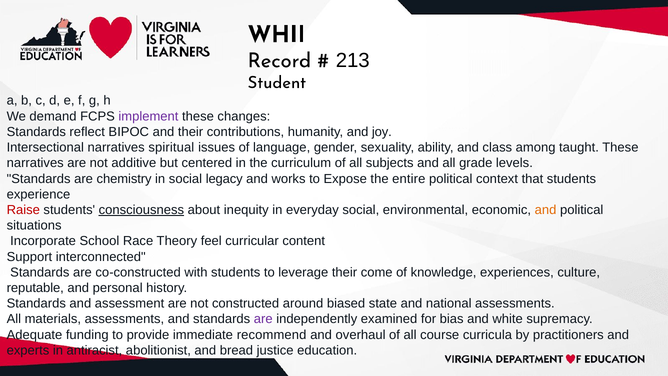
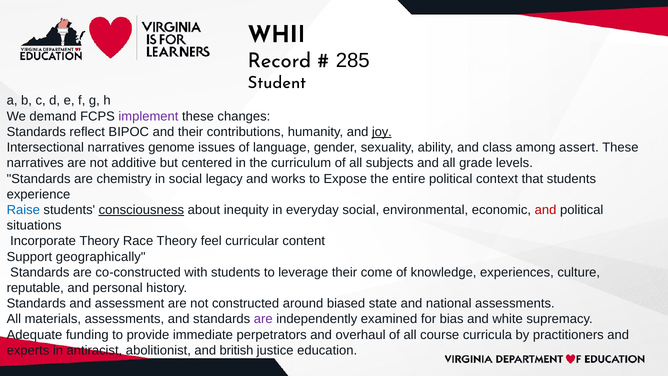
213: 213 -> 285 (353, 60)
joy underline: none -> present (382, 132)
spiritual: spiritual -> genome (171, 147)
taught: taught -> assert (579, 147)
Raise colour: red -> blue (23, 210)
and colour: orange -> red (546, 210)
Incorporate School: School -> Theory (99, 241)
interconnected: interconnected -> geographically (101, 257)
recommend: recommend -> perpetrators (272, 335)
bread: bread -> british (237, 350)
